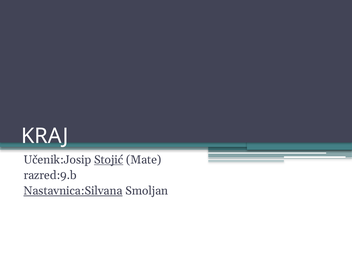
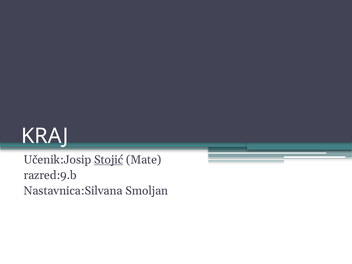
Nastavnica:Silvana underline: present -> none (73, 191)
